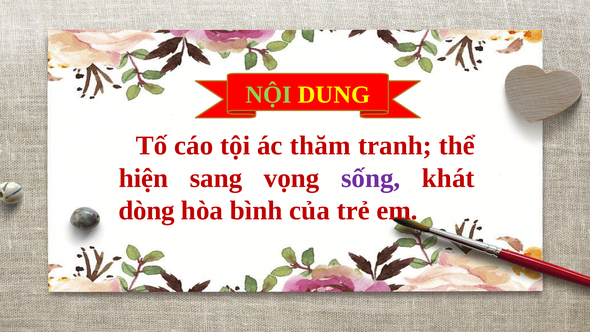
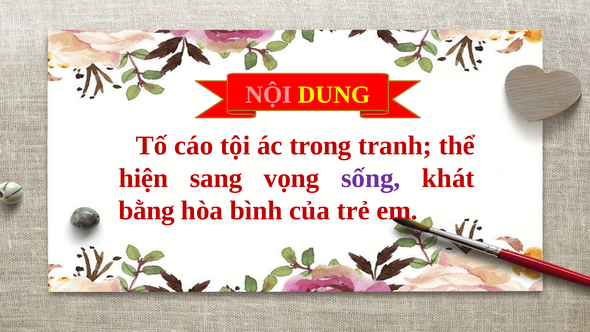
NỘI colour: light green -> pink (269, 95)
thăm: thăm -> trong (320, 146)
dòng: dòng -> bằng (147, 211)
